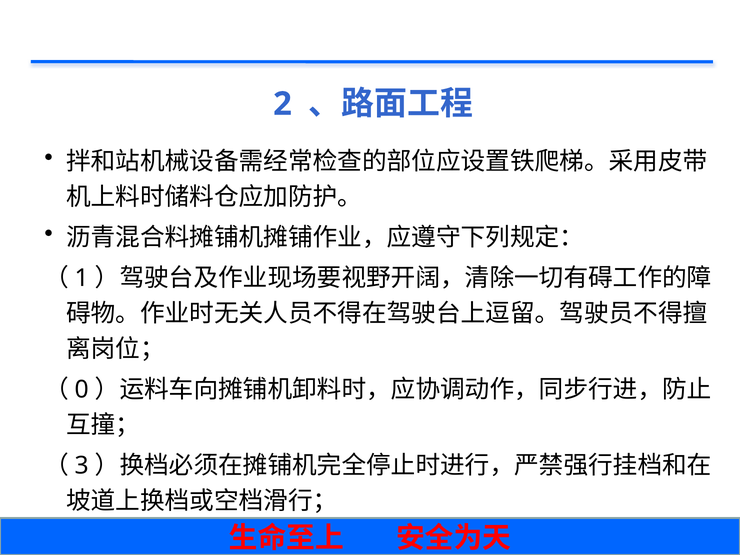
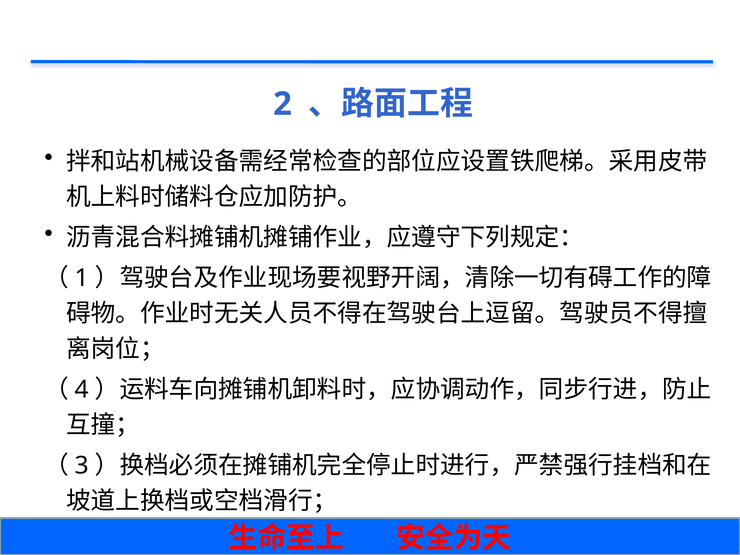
0: 0 -> 4 (82, 390)
